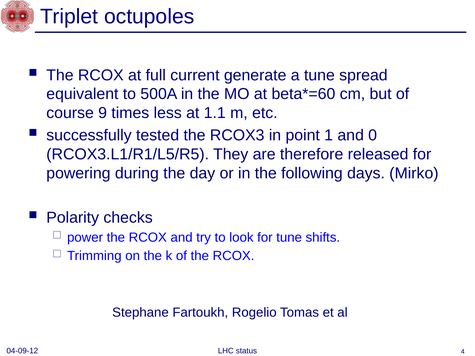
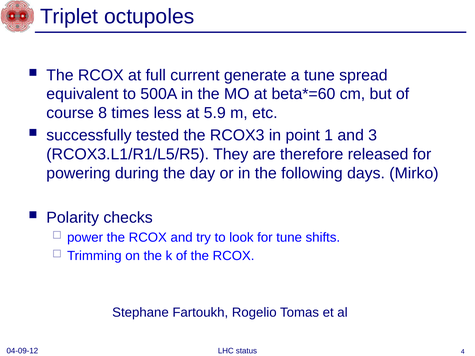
9: 9 -> 8 (103, 113)
1.1: 1.1 -> 5.9 (215, 113)
0: 0 -> 3 (373, 135)
